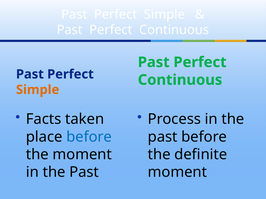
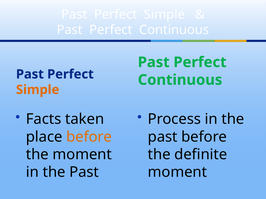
before colour: blue -> orange (89, 137)
